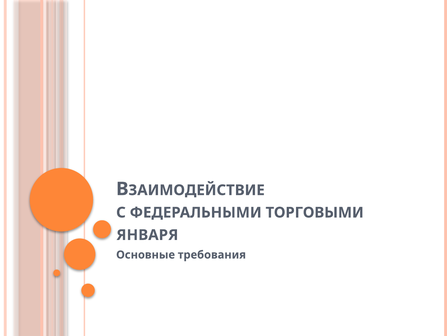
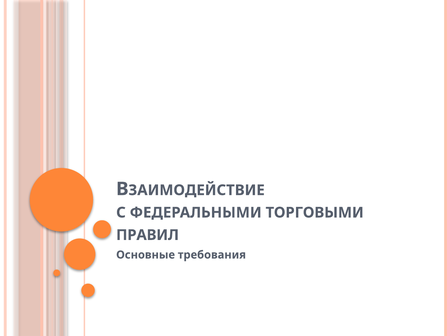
ЯНВАРЯ: ЯНВАРЯ -> ПРАВИЛ (147, 234)
